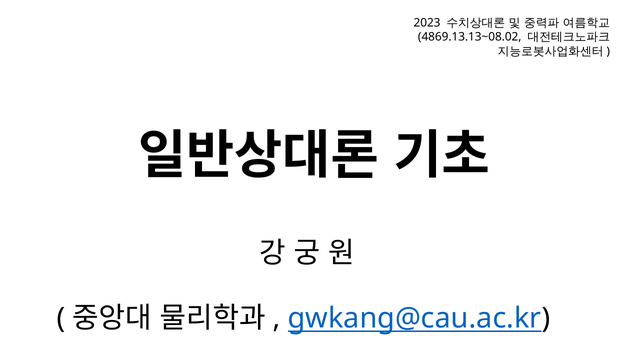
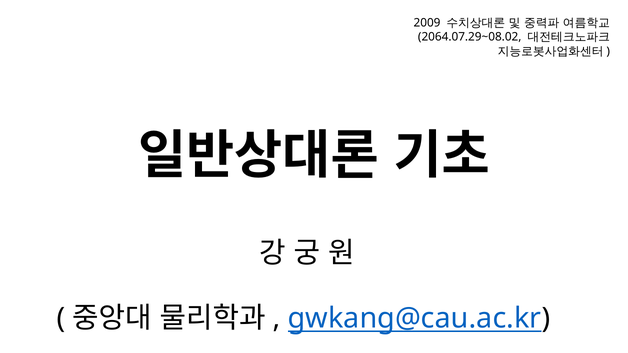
2023: 2023 -> 2009 (427, 23)
4869.13.13~08.02: 4869.13.13~08.02 -> 2064.07.29~08.02 (470, 37)
